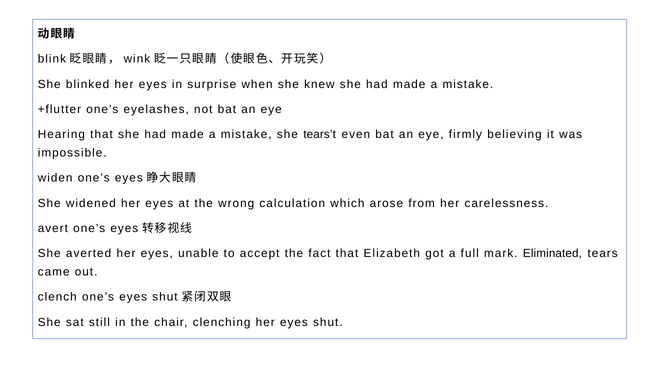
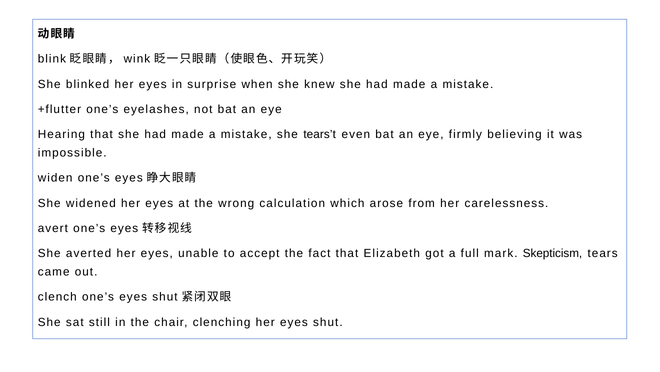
Eliminated: Eliminated -> Skepticism (553, 253)
